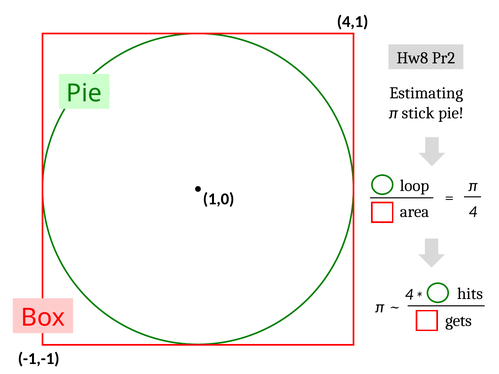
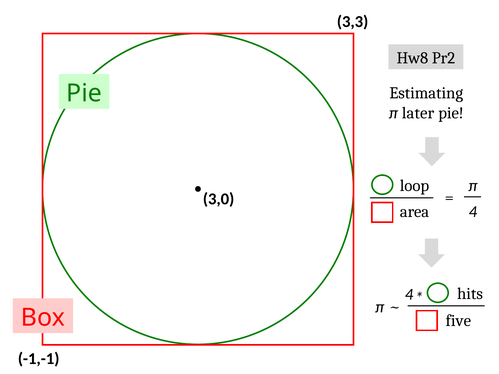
4,1: 4,1 -> 3,3 (353, 22)
stick: stick -> later (418, 113)
1,0: 1,0 -> 3,0 (219, 199)
gets: gets -> five (458, 321)
